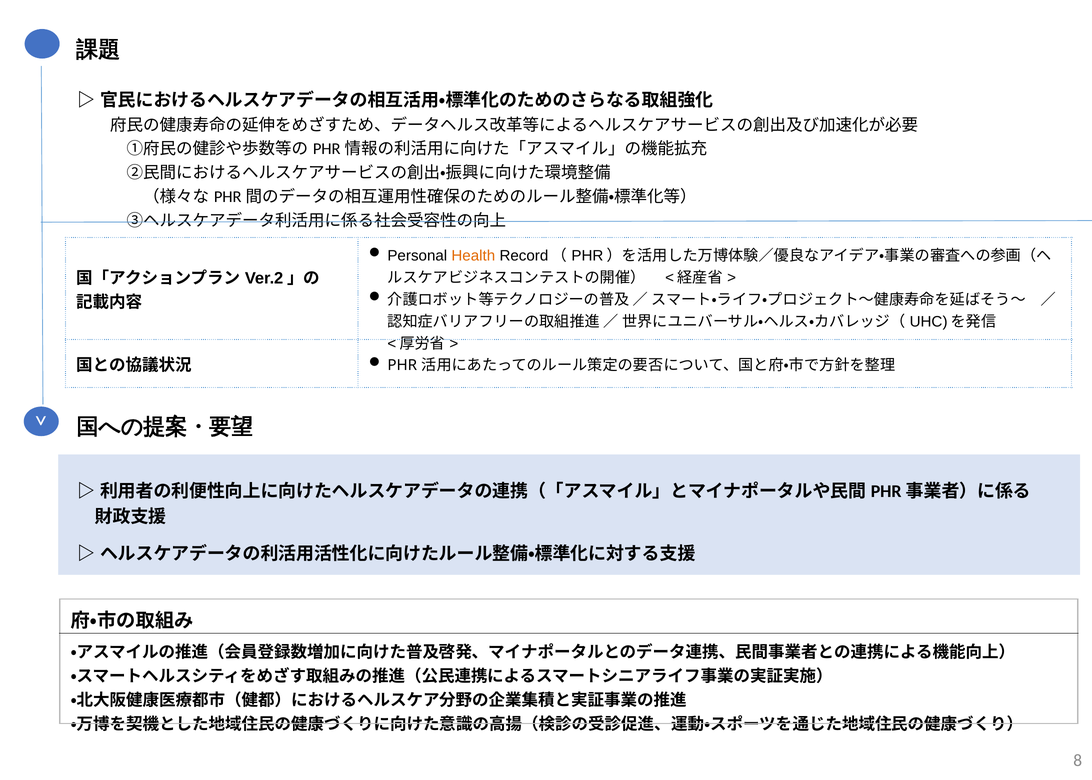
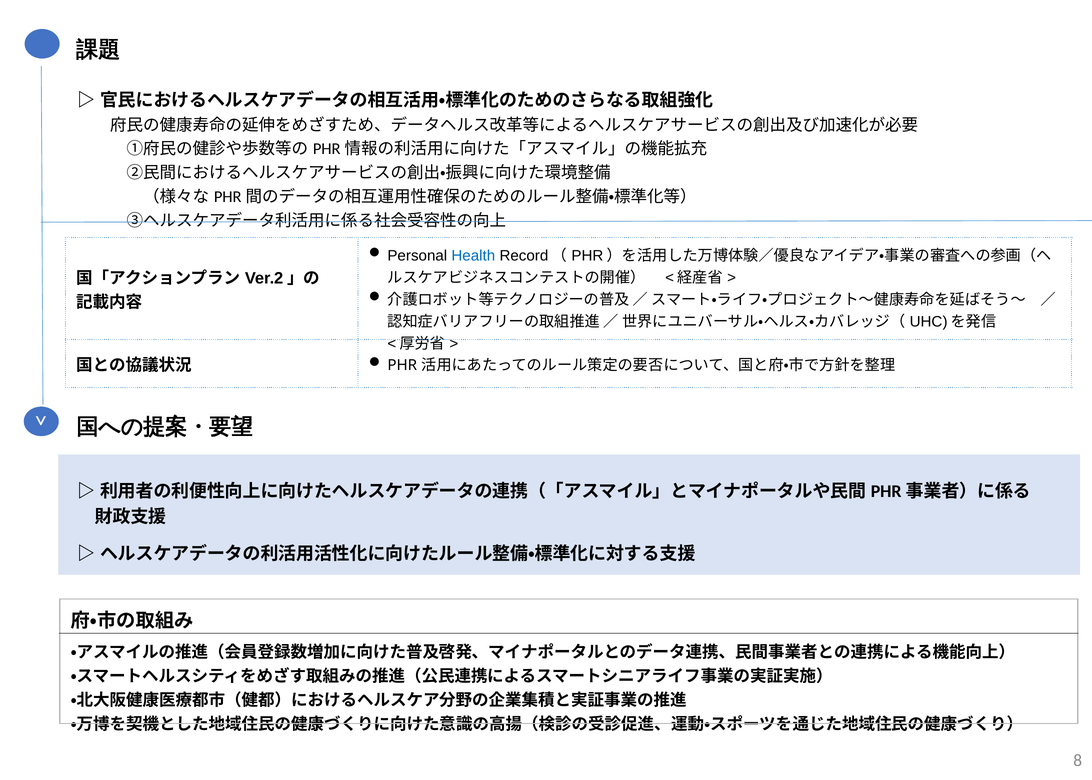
Health colour: orange -> blue (473, 256)
